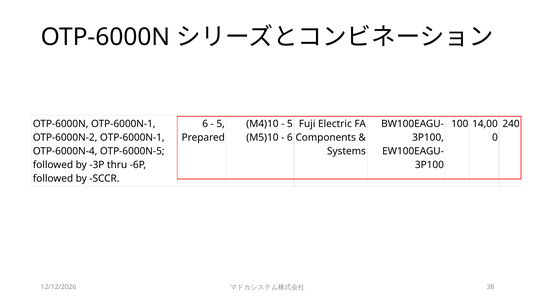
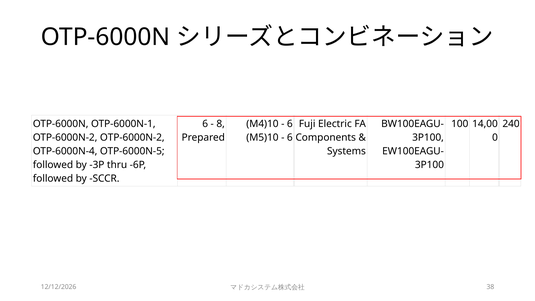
5: 5 -> 8 (221, 124)
5: 5 -> 6 (290, 124)
OTP-6000N-2 OTP-6000N-1: OTP-6000N-1 -> OTP-6000N-2 (132, 138)
